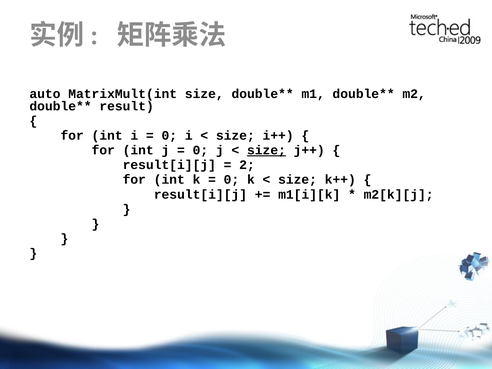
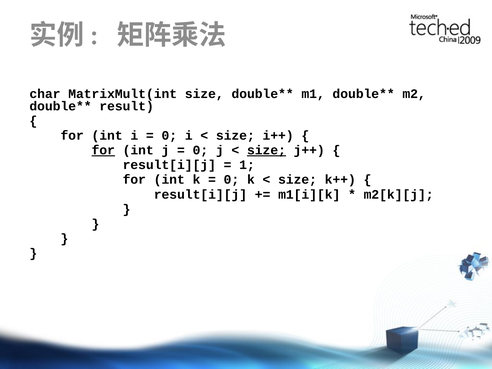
auto: auto -> char (45, 94)
for underline: none -> present (103, 150)
2: 2 -> 1 (247, 165)
